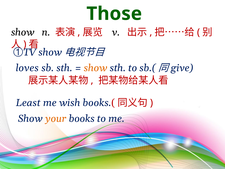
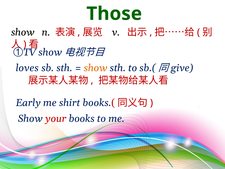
Least: Least -> Early (28, 103)
wish: wish -> shirt (70, 103)
your colour: orange -> red (56, 118)
